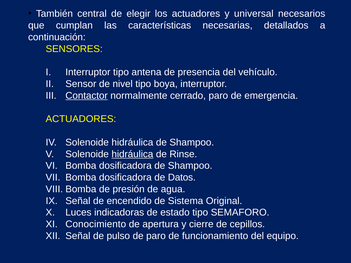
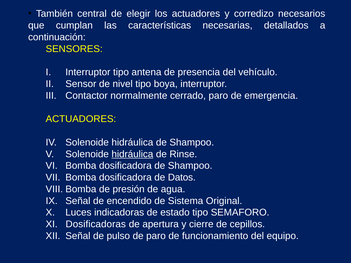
universal: universal -> corredizo (254, 14)
Contactor underline: present -> none (87, 96)
Conocimiento: Conocimiento -> Dosificadoras (96, 224)
